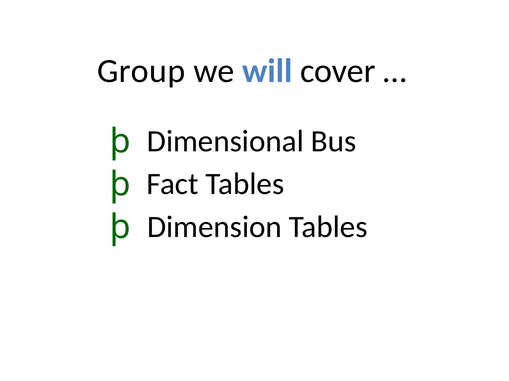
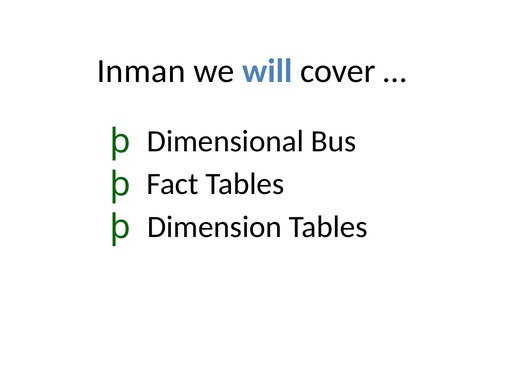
Group: Group -> Inman (141, 71)
